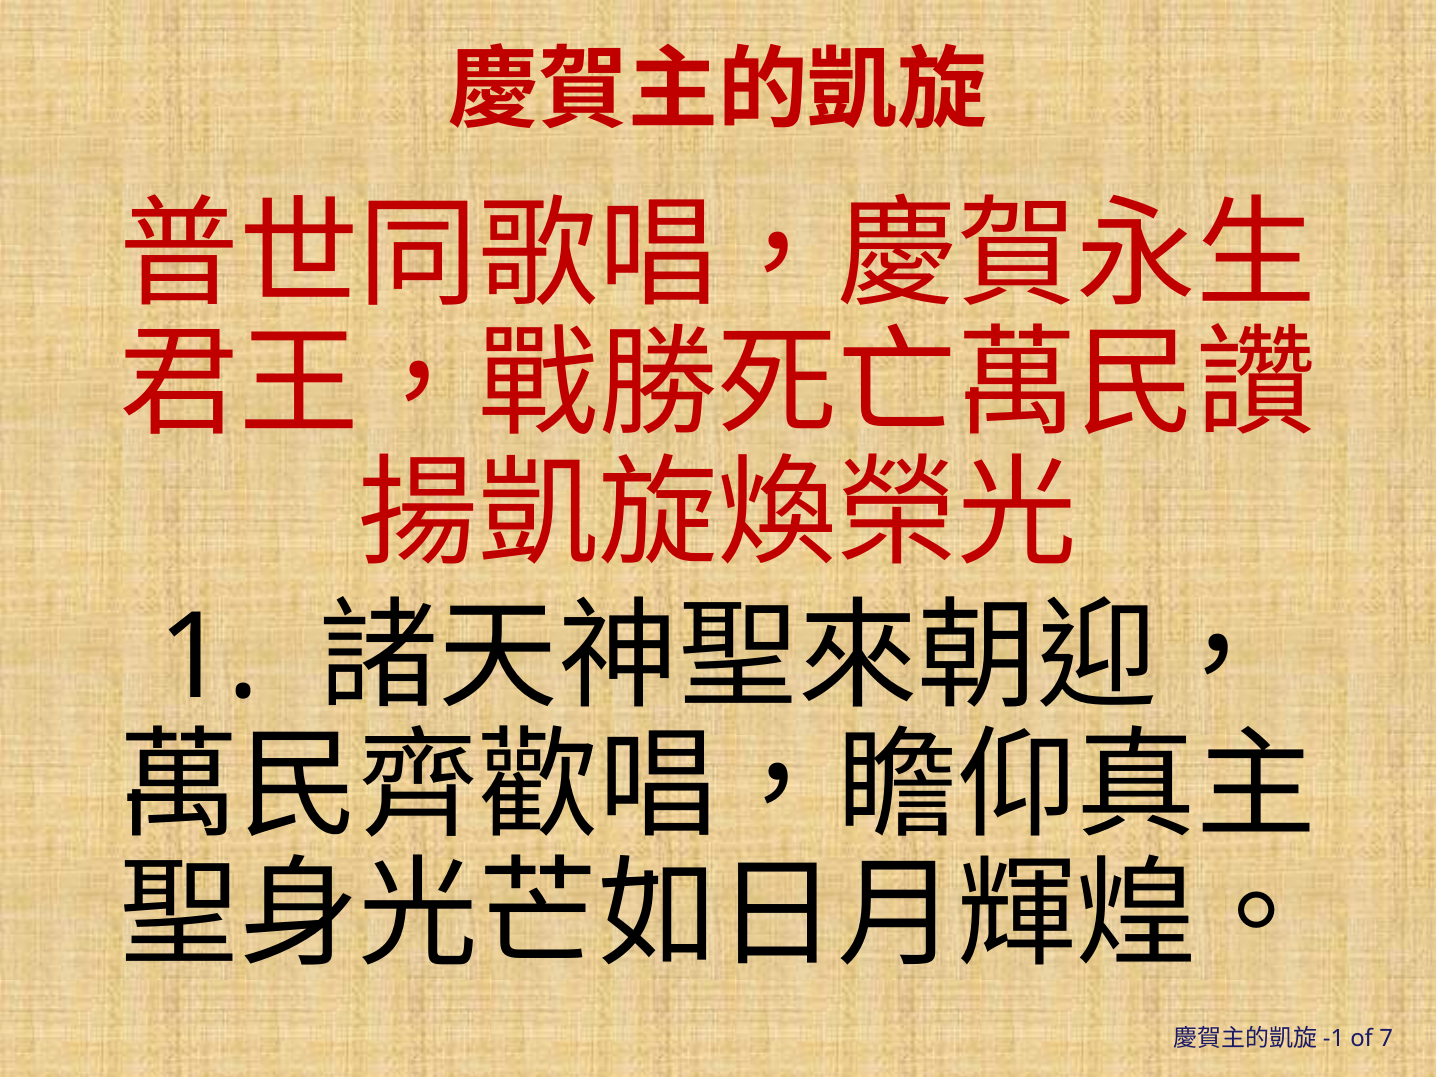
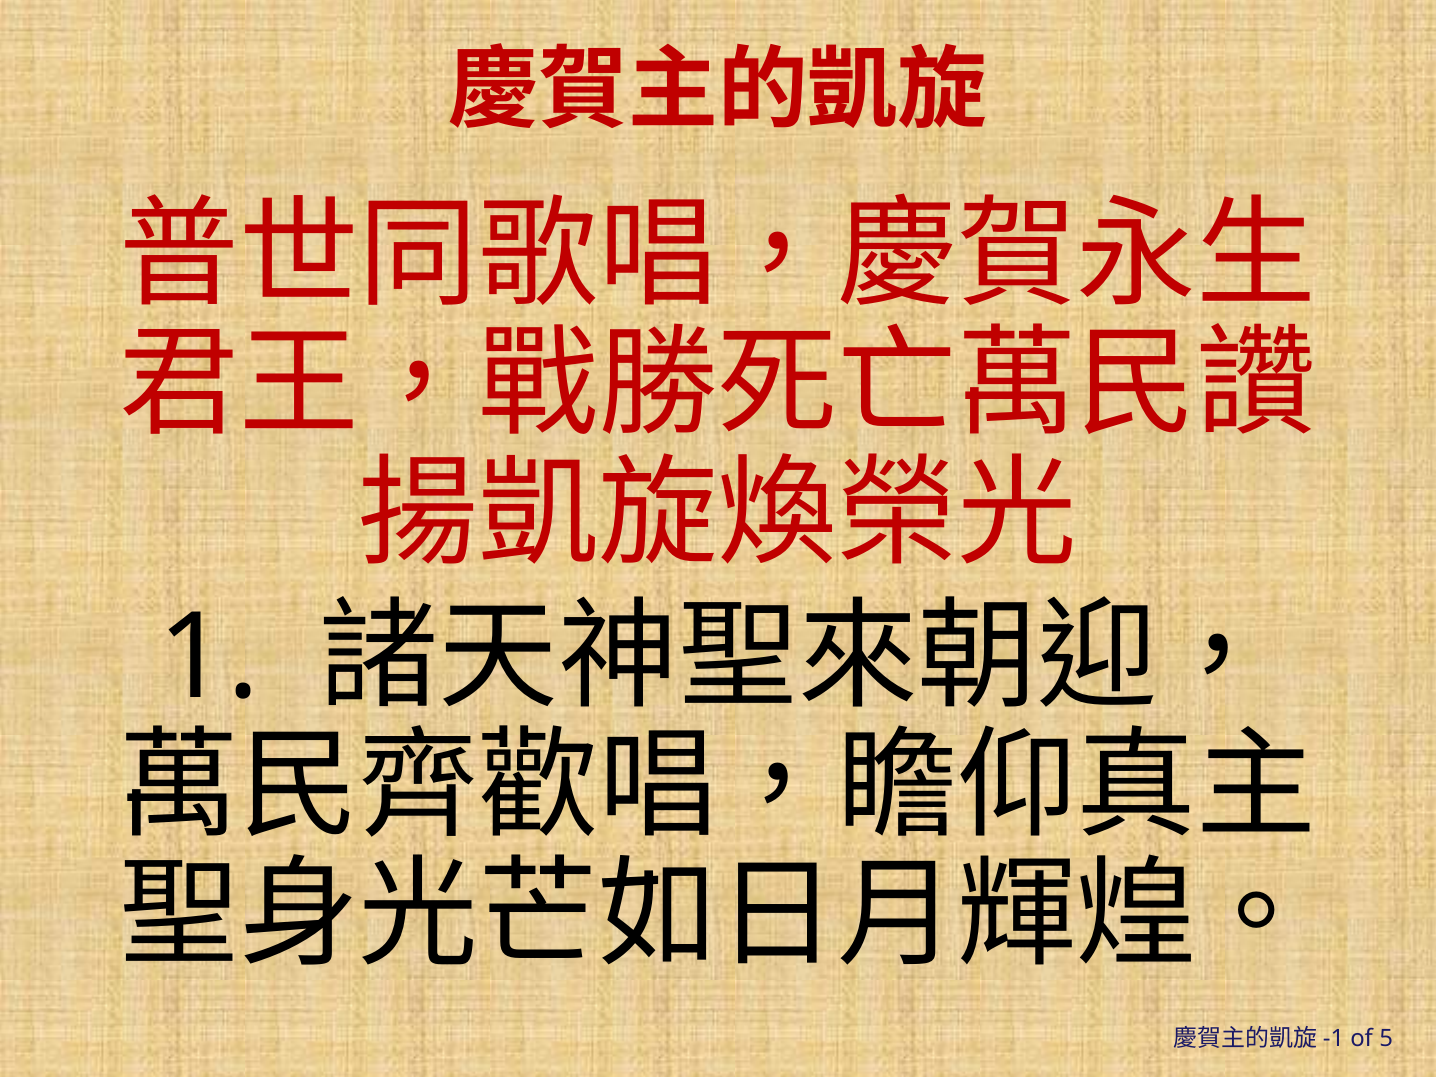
7: 7 -> 5 (1386, 1039)
